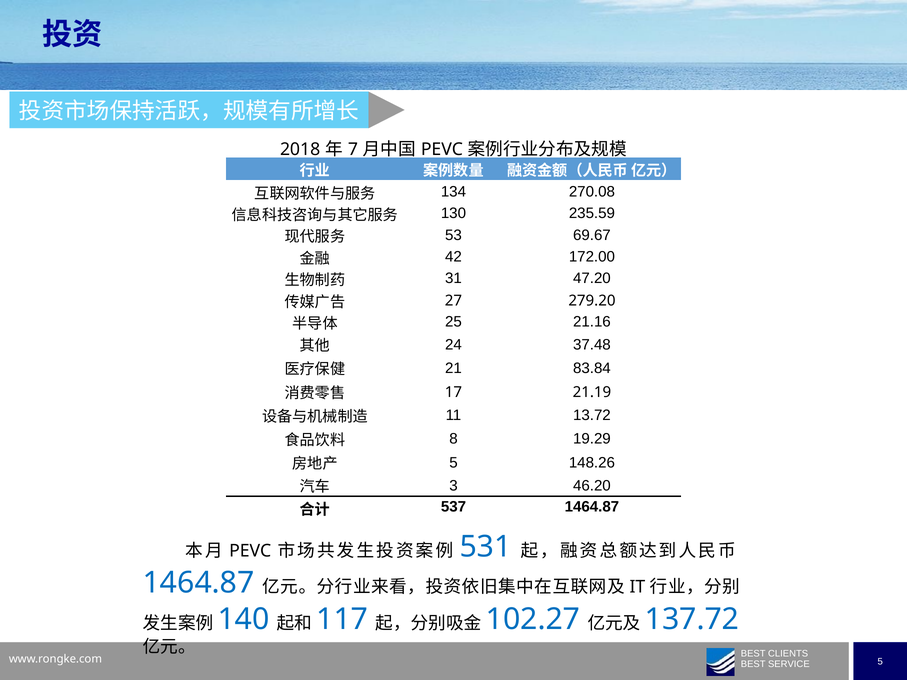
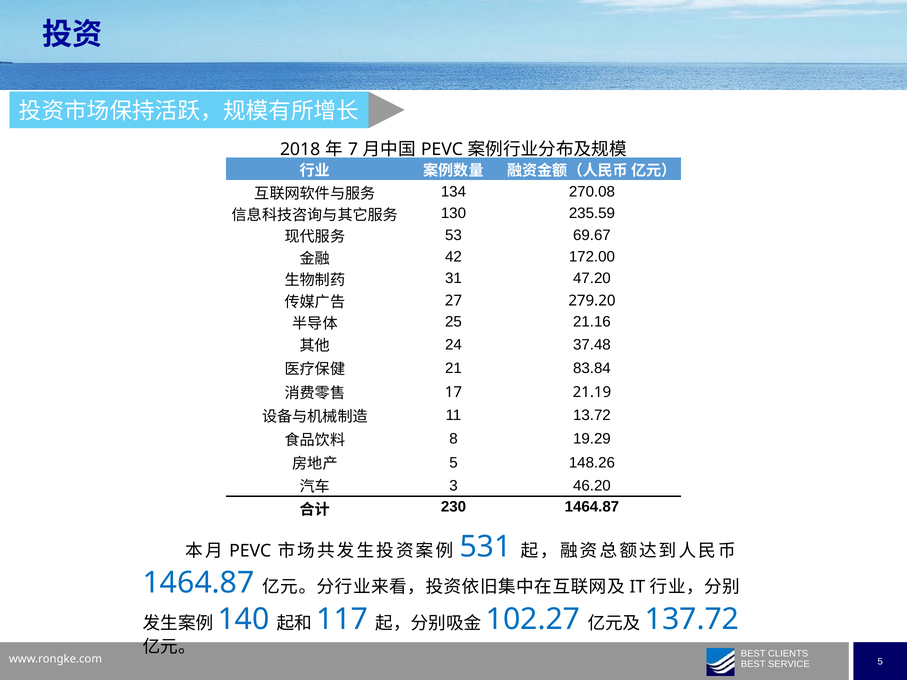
537: 537 -> 230 (454, 507)
